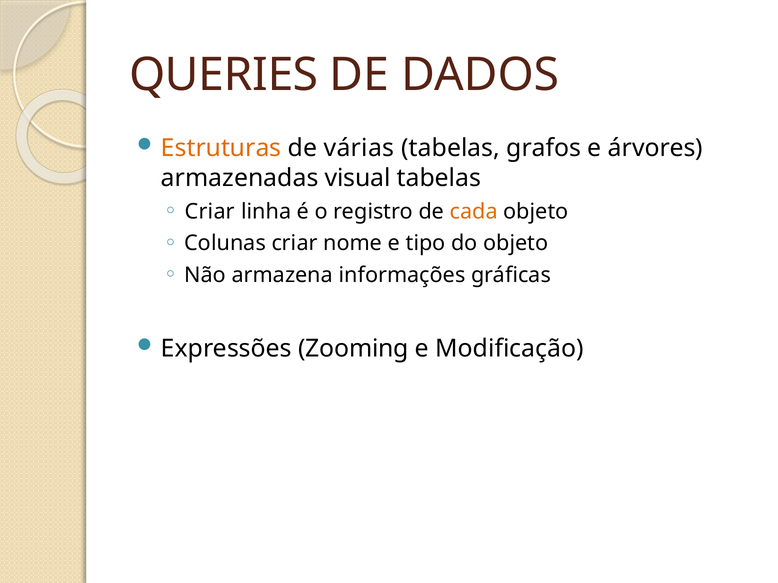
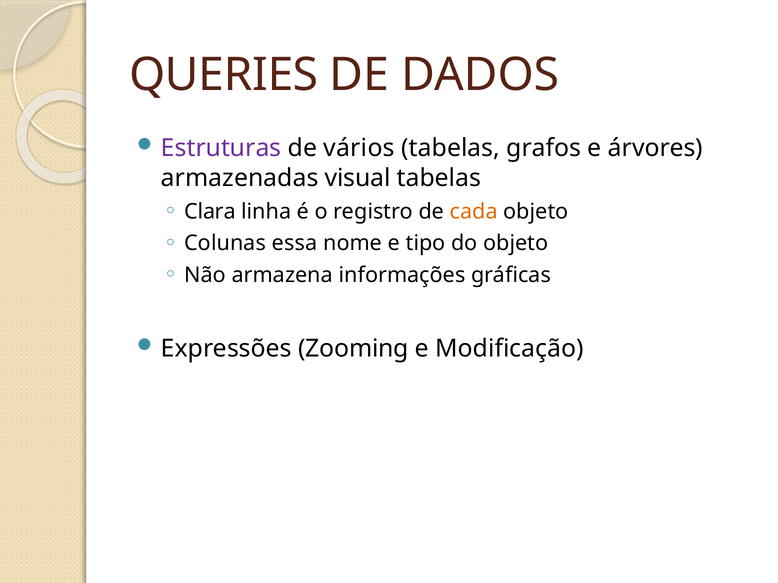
Estruturas colour: orange -> purple (221, 148)
várias: várias -> vários (359, 148)
Criar: Criar -> Clara (210, 212)
Colunas criar: criar -> essa (295, 243)
